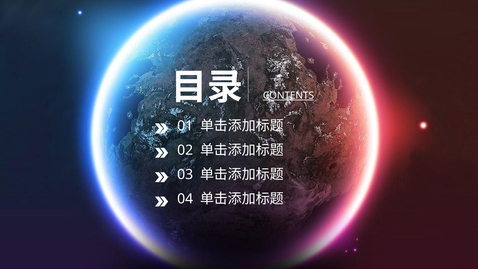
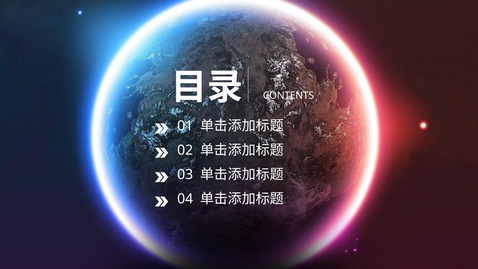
CONTENTS underline: present -> none (288, 96)
